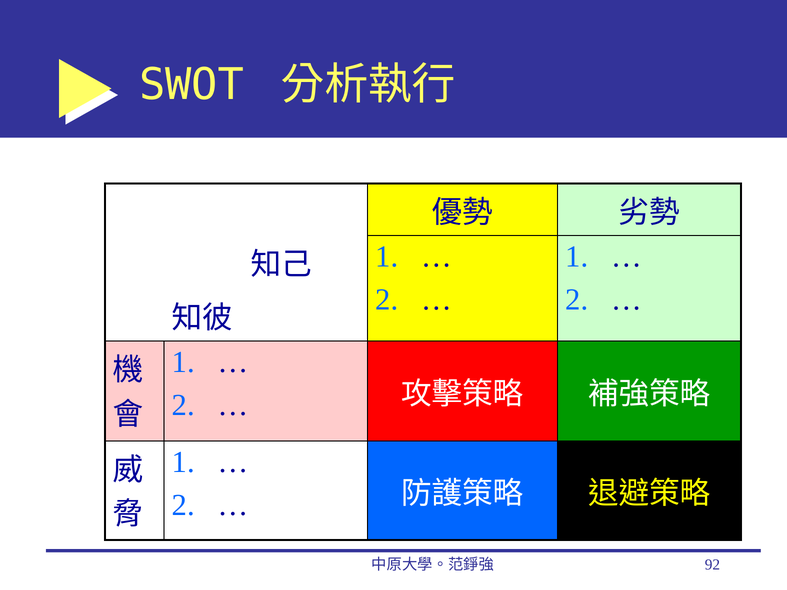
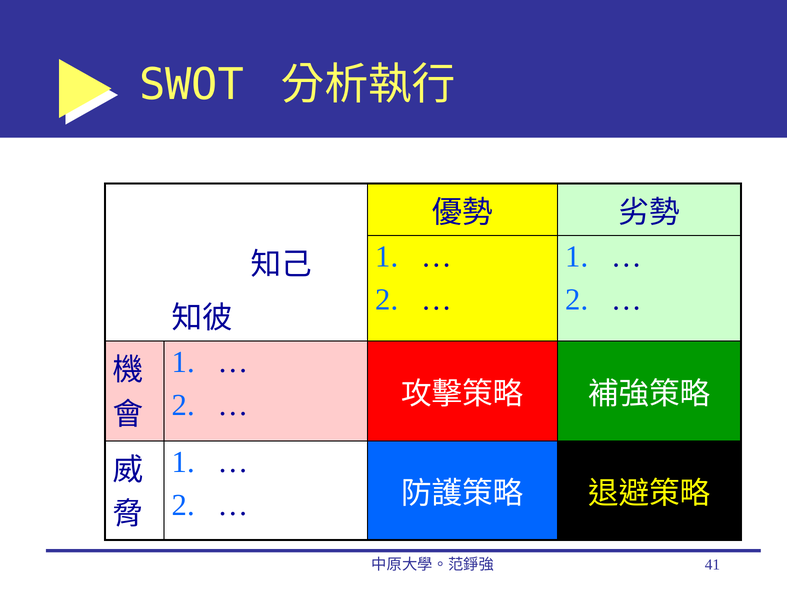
92: 92 -> 41 (712, 565)
